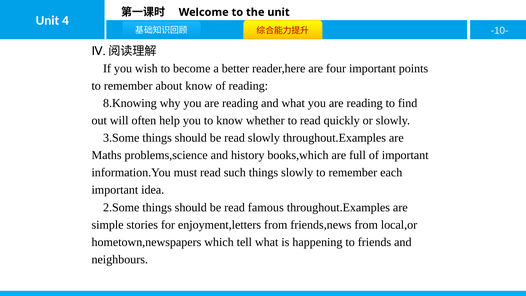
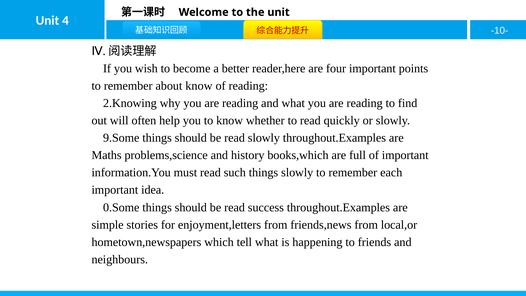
8.Knowing: 8.Knowing -> 2.Knowing (130, 103)
3.Some: 3.Some -> 9.Some (121, 138)
2.Some: 2.Some -> 0.Some (121, 207)
famous: famous -> success (266, 207)
